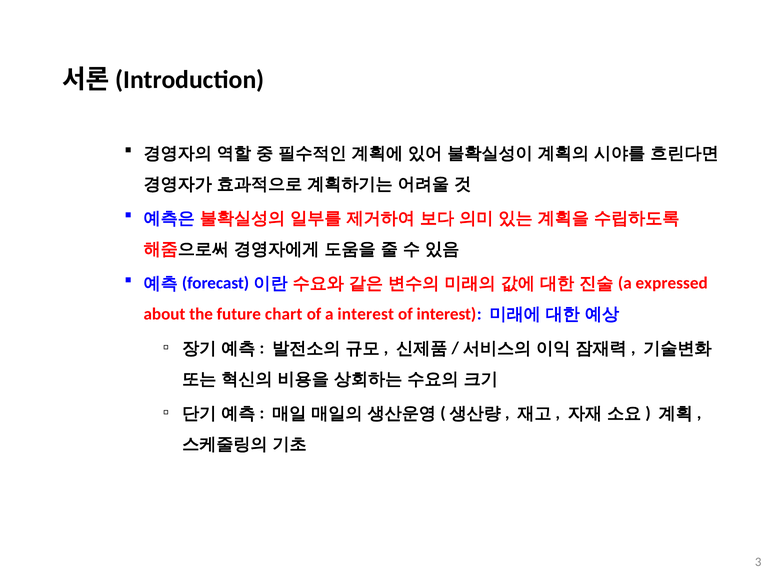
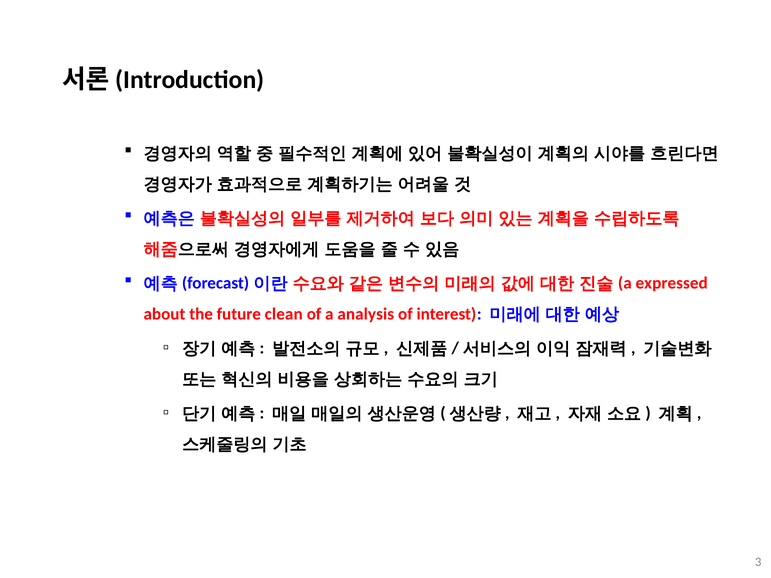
chart: chart -> clean (284, 314)
a interest: interest -> analysis (366, 314)
